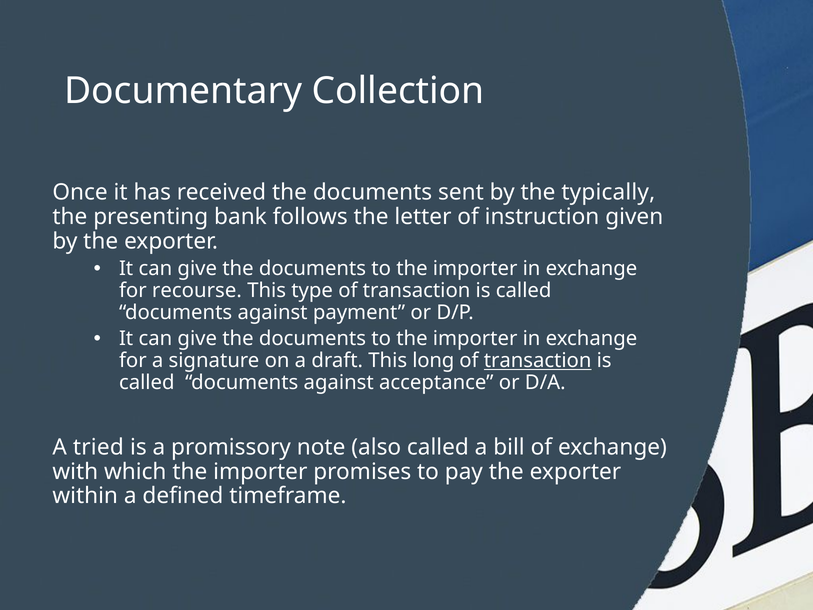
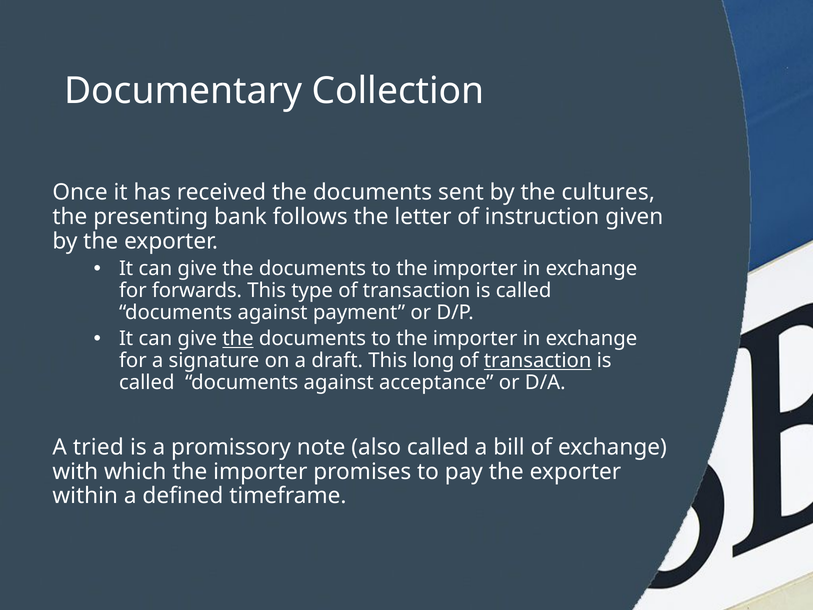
typically: typically -> cultures (608, 192)
recourse: recourse -> forwards (197, 290)
the underline: none -> present (238, 339)
